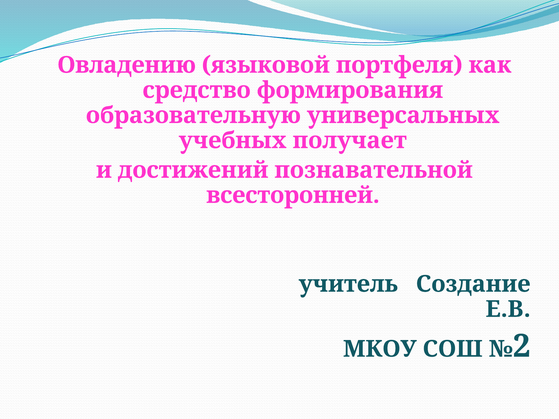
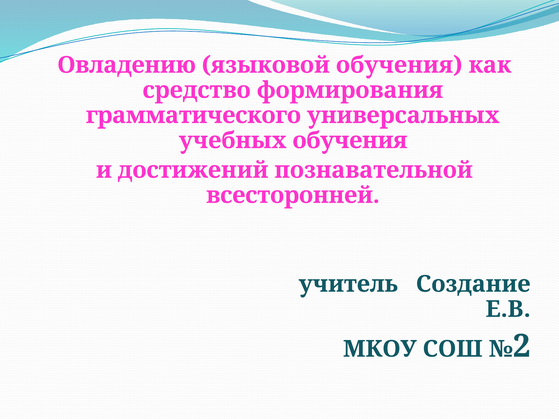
языковой портфеля: портфеля -> обучения (399, 65)
образовательную: образовательную -> грамматического (193, 115)
учебных получает: получает -> обучения (350, 141)
